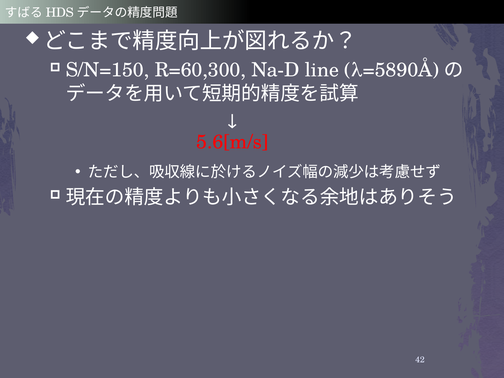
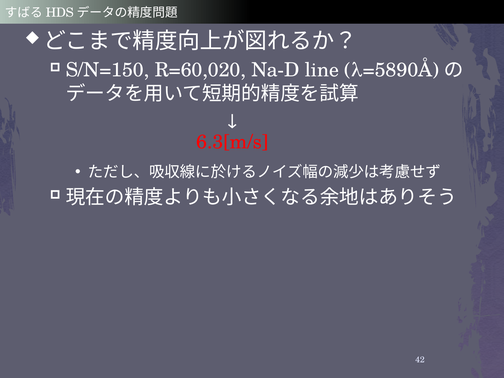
R=60,300: R=60,300 -> R=60,020 (200, 70)
5.6[m/s: 5.6[m/s -> 6.3[m/s (232, 142)
